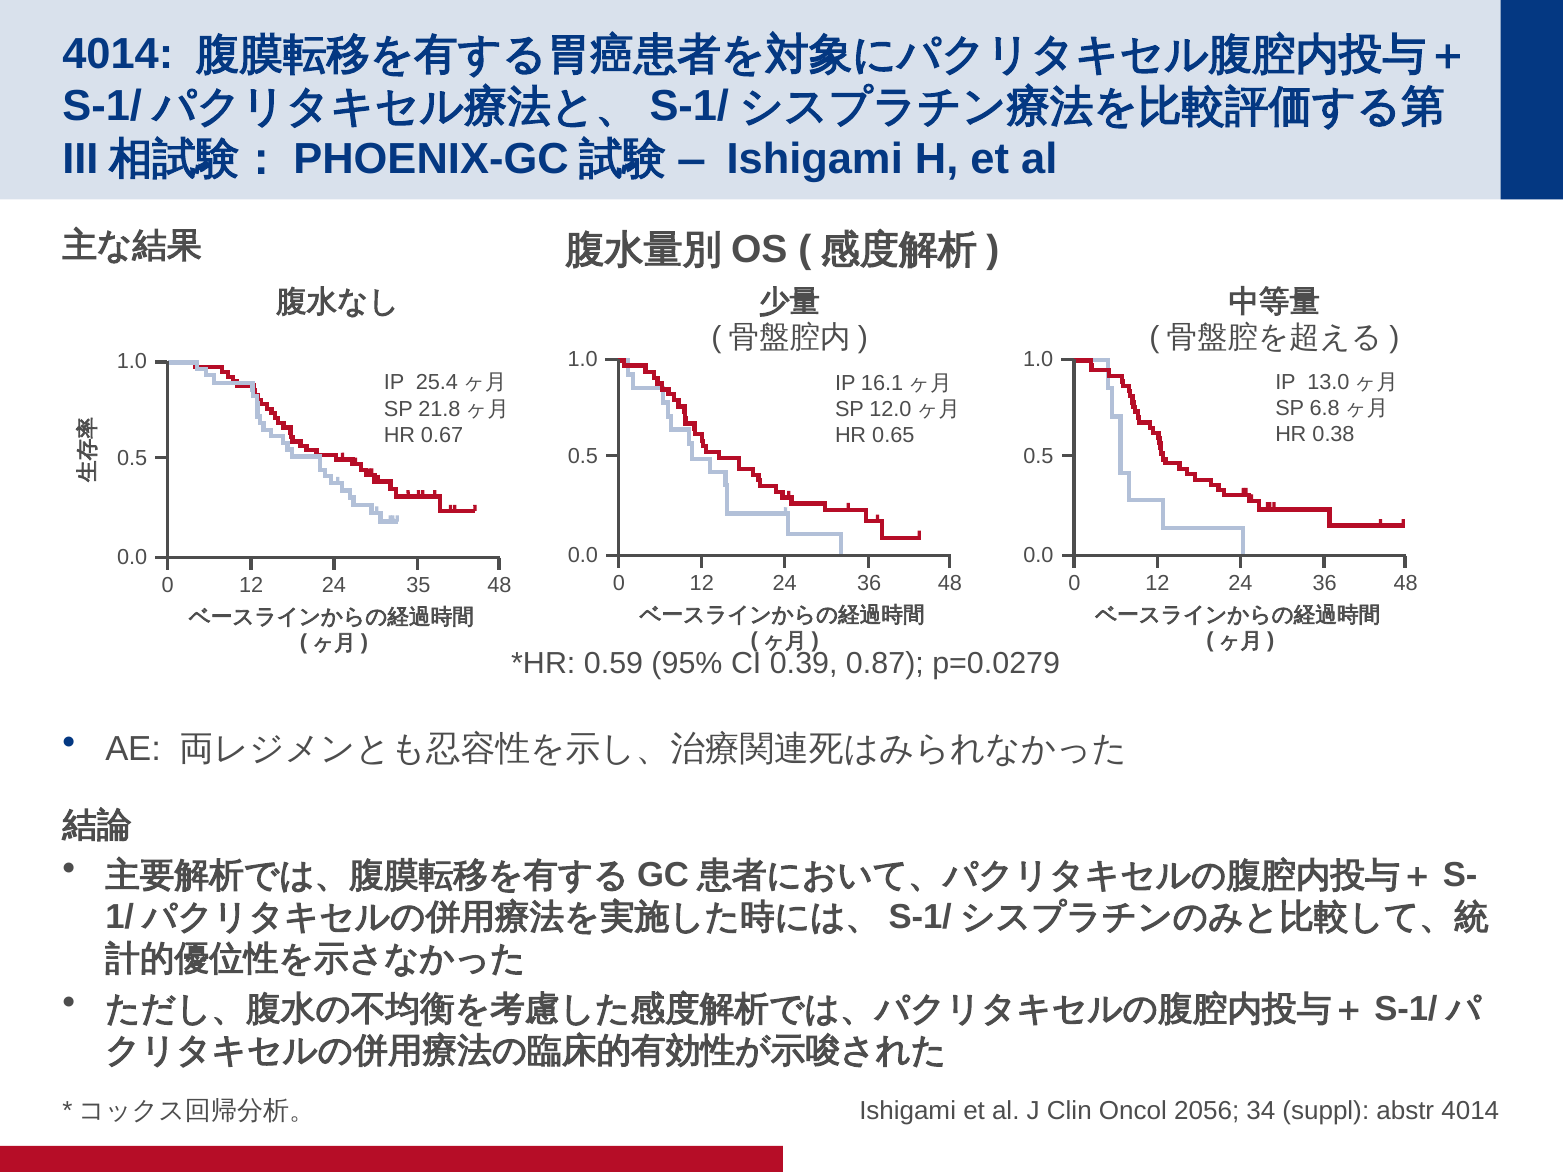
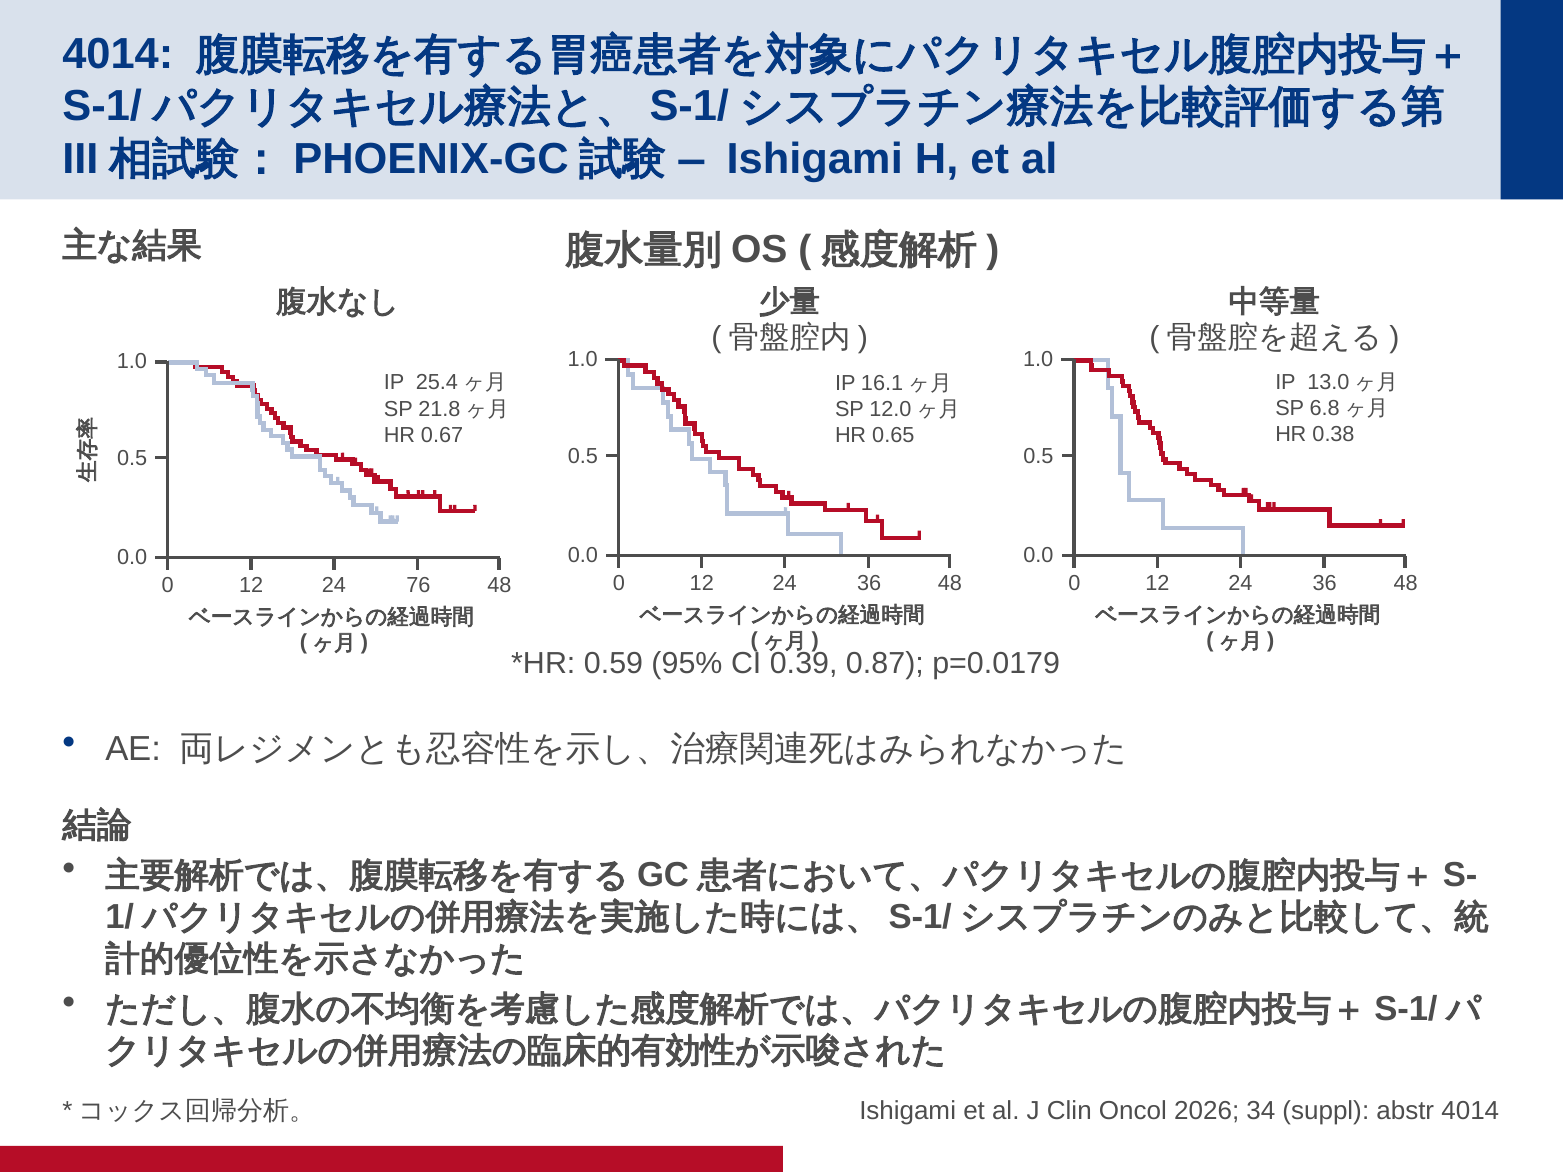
35: 35 -> 76 (418, 585)
p=0.0279: p=0.0279 -> p=0.0179 (996, 664)
2056: 2056 -> 2026 (1207, 1111)
